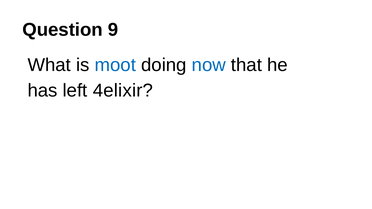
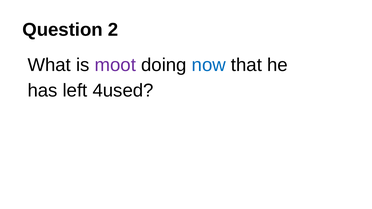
9: 9 -> 2 (113, 30)
moot colour: blue -> purple (115, 65)
4elixir: 4elixir -> 4used (123, 91)
